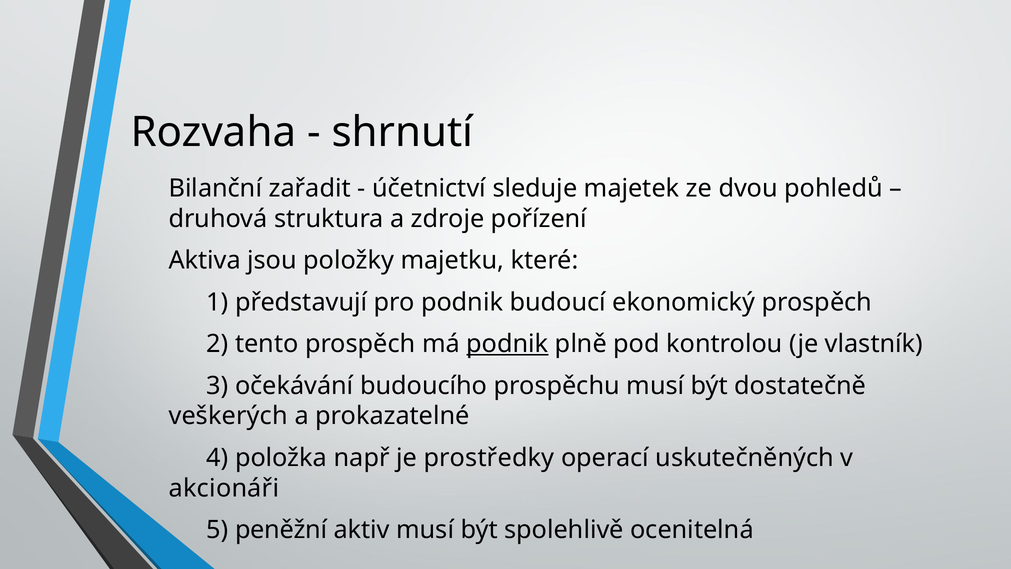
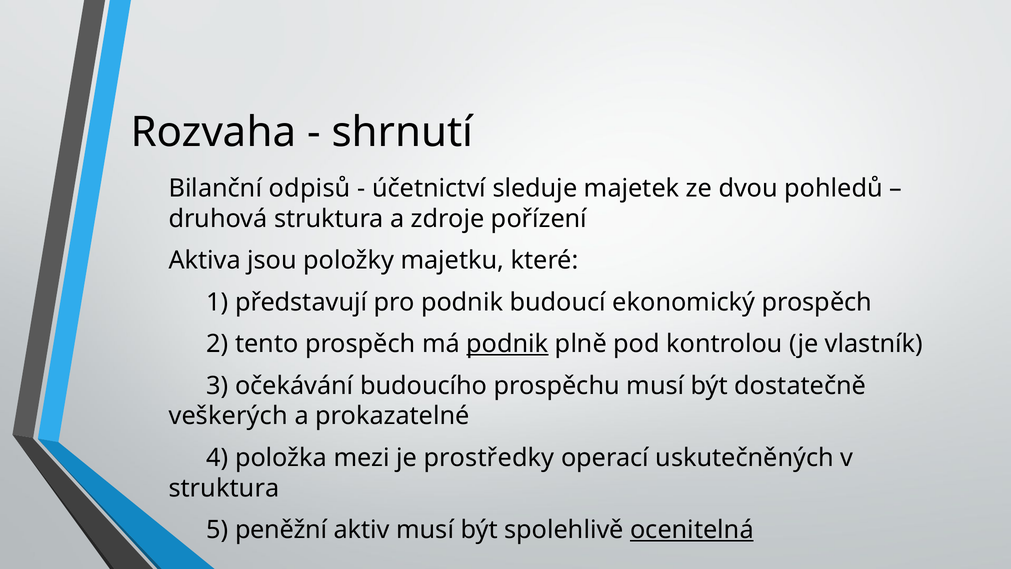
zařadit: zařadit -> odpisů (310, 188)
např: např -> mezi (362, 458)
akcionáři: akcionáři -> struktura (224, 488)
ocenitelná underline: none -> present (692, 530)
